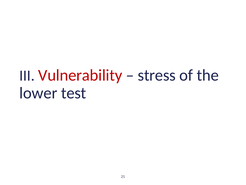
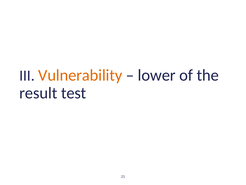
Vulnerability colour: red -> orange (80, 75)
stress: stress -> lower (157, 75)
lower: lower -> result (38, 93)
